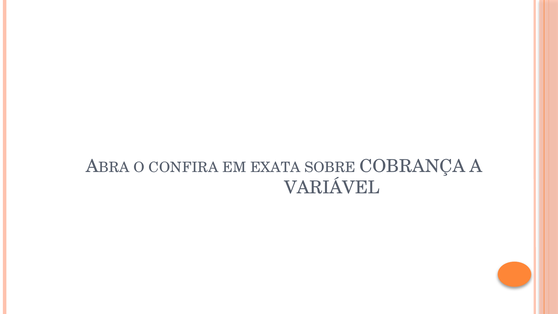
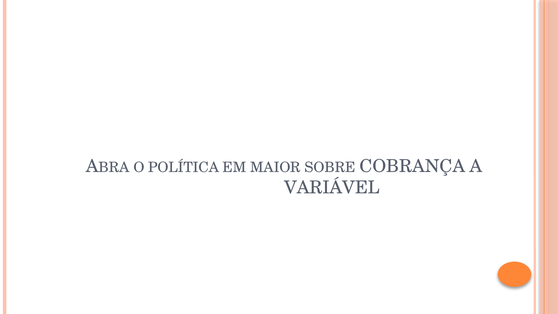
CONFIRA: CONFIRA -> POLÍTICA (184, 167)
EXATA: EXATA -> MAIOR (275, 167)
